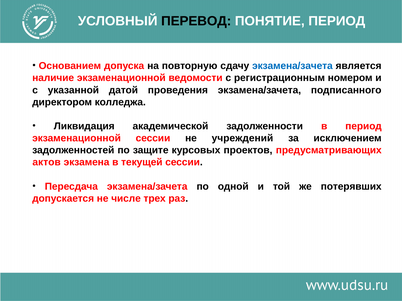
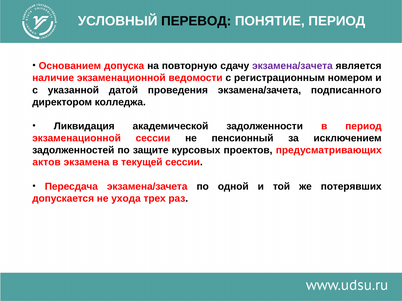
экзамена/зачета colour: blue -> purple (292, 66)
учреждений: учреждений -> пенсионный (243, 138)
числе: числе -> ухода (126, 199)
